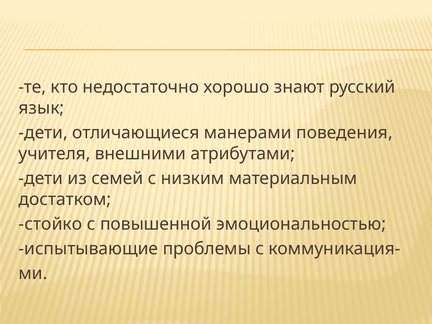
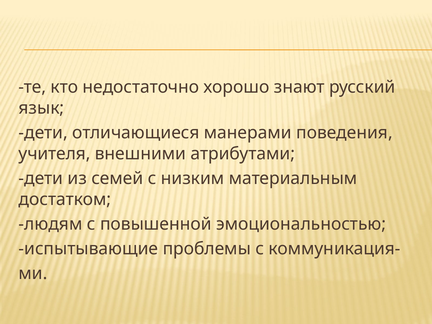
стойко: стойко -> людям (51, 224)
